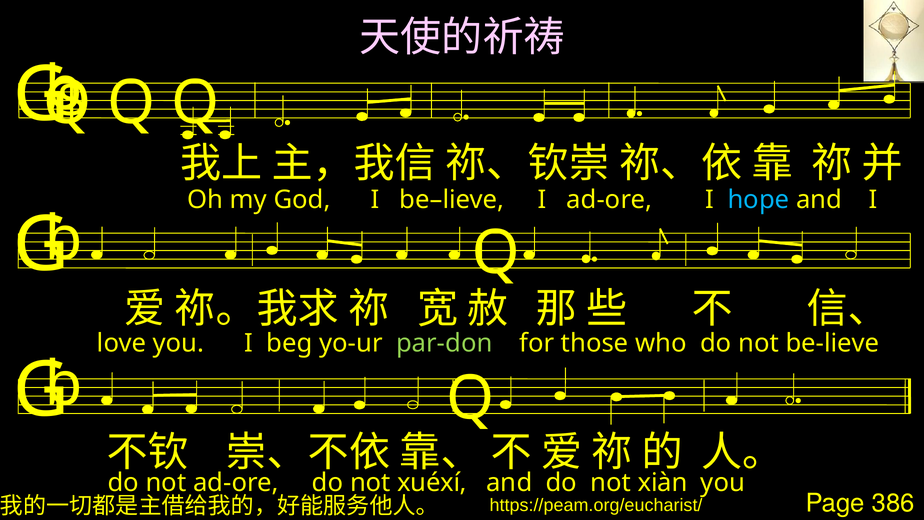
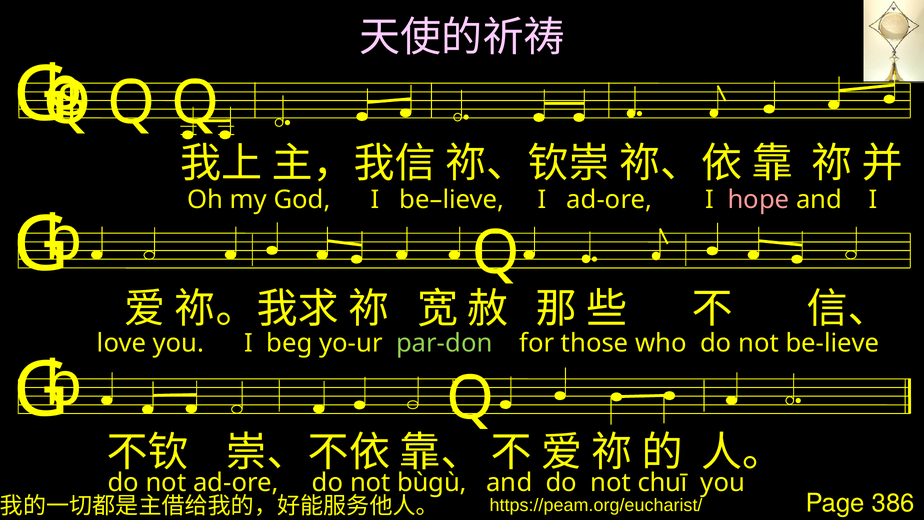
hope colour: light blue -> pink (758, 200)
xuéxí: xuéxí -> bùgù (432, 483)
xiàn: xiàn -> chuī (663, 483)
